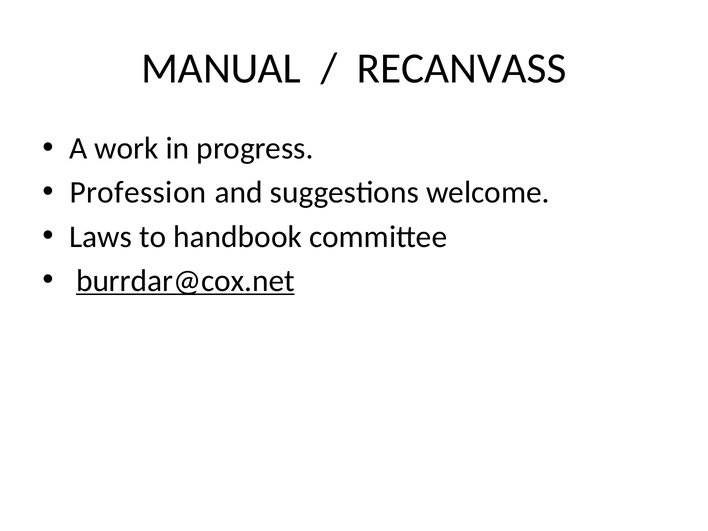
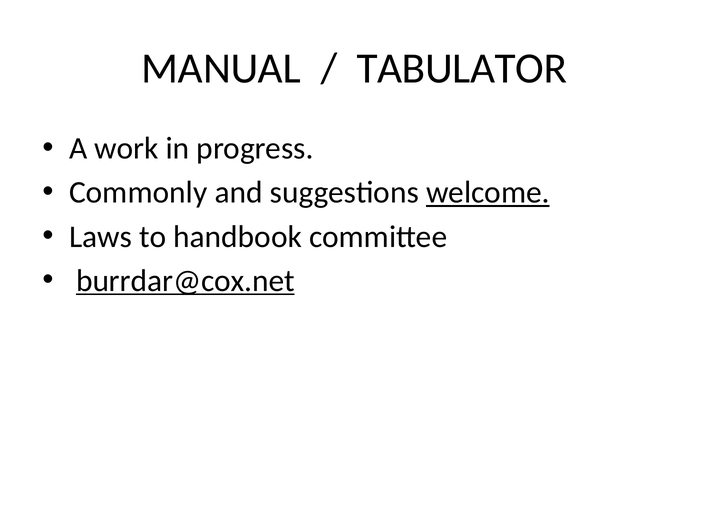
RECANVASS: RECANVASS -> TABULATOR (462, 69)
Profession: Profession -> Commonly (138, 193)
welcome underline: none -> present (488, 193)
